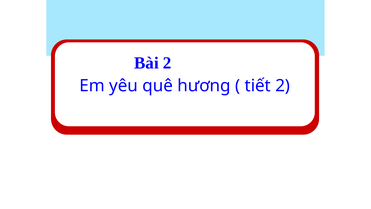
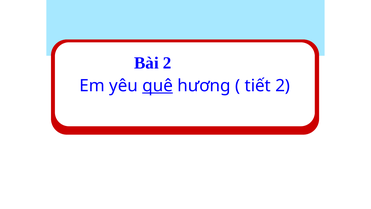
quê underline: none -> present (158, 86)
